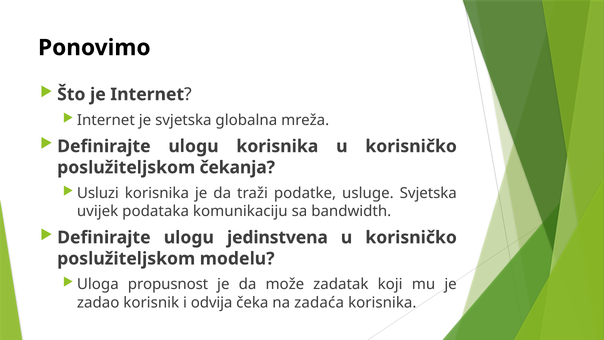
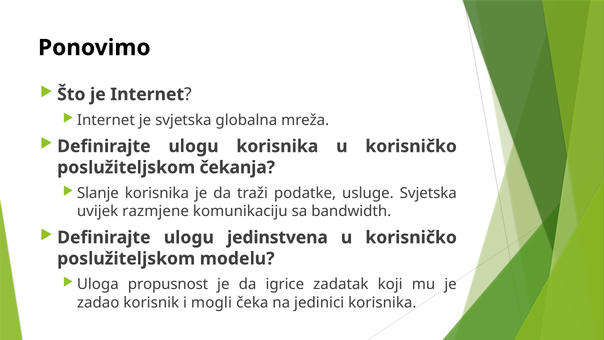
Usluzi: Usluzi -> Slanje (98, 193)
podataka: podataka -> razmjene (156, 211)
može: može -> igrice (285, 284)
odvija: odvija -> mogli (211, 302)
zadaća: zadaća -> jedinici (319, 302)
